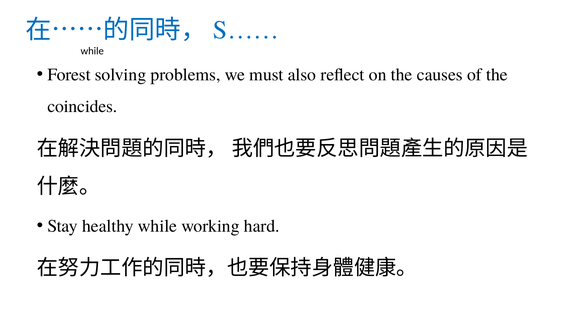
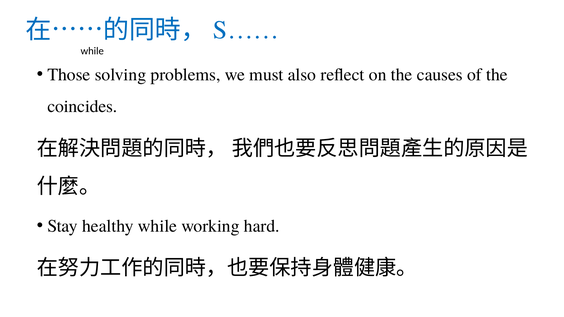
Forest: Forest -> Those (69, 75)
